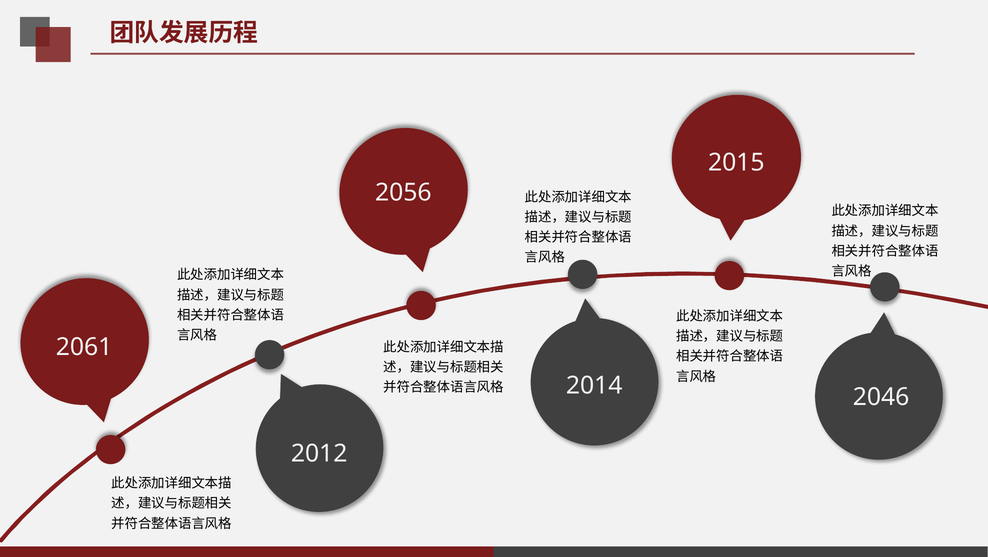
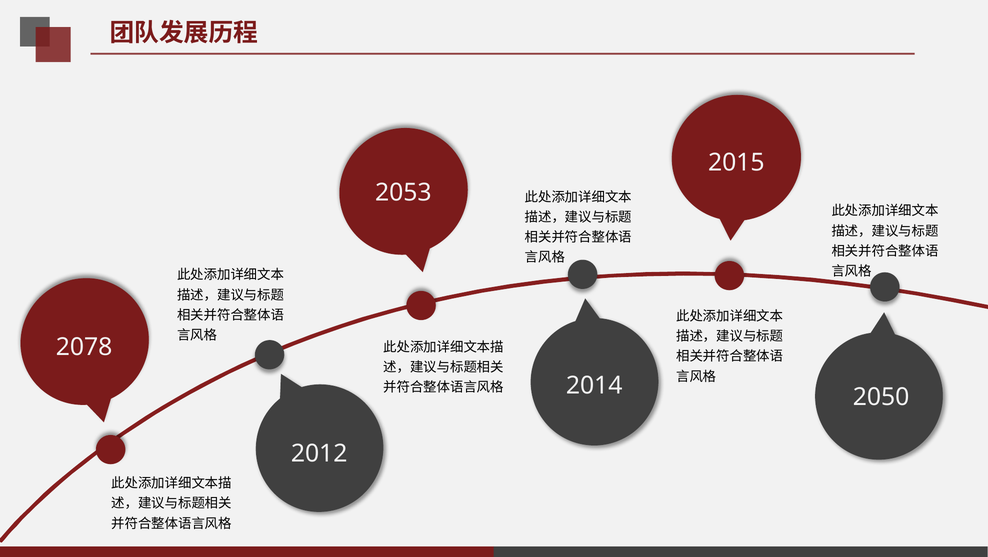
2056: 2056 -> 2053 (403, 193)
2061: 2061 -> 2078 (84, 347)
2046: 2046 -> 2050 (881, 397)
